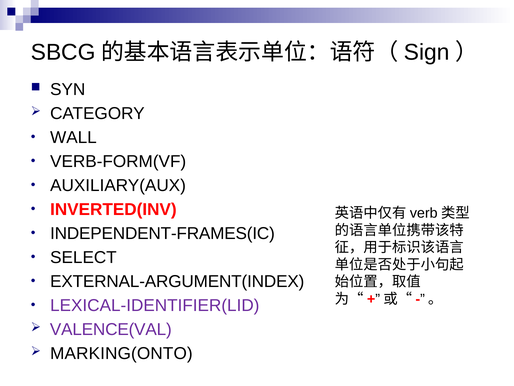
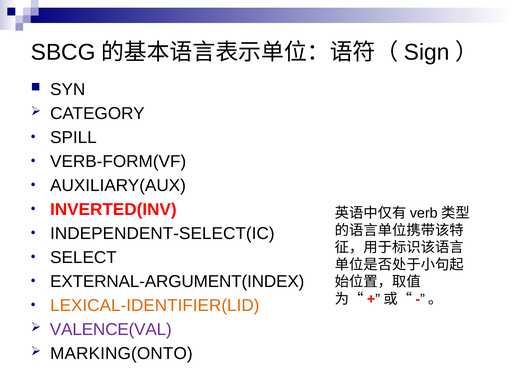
WALL: WALL -> SPILL (73, 137)
INDEPENDENT-FRAMES(IC: INDEPENDENT-FRAMES(IC -> INDEPENDENT-SELECT(IC (162, 233)
LEXICAL-IDENTIFIER(LID colour: purple -> orange (155, 305)
